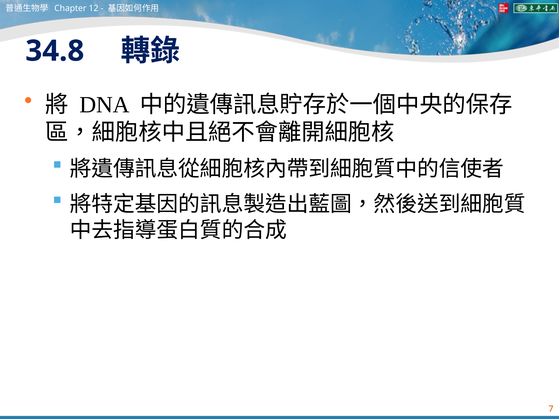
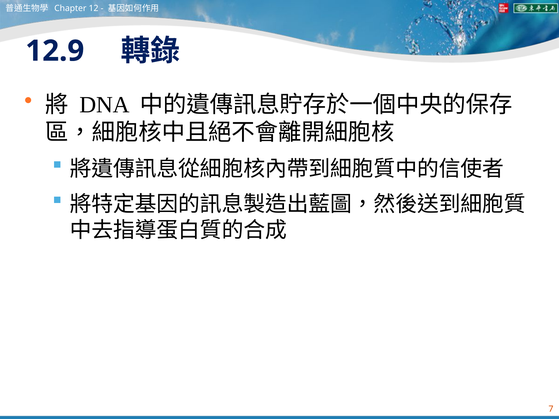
34.8: 34.8 -> 12.9 (55, 51)
